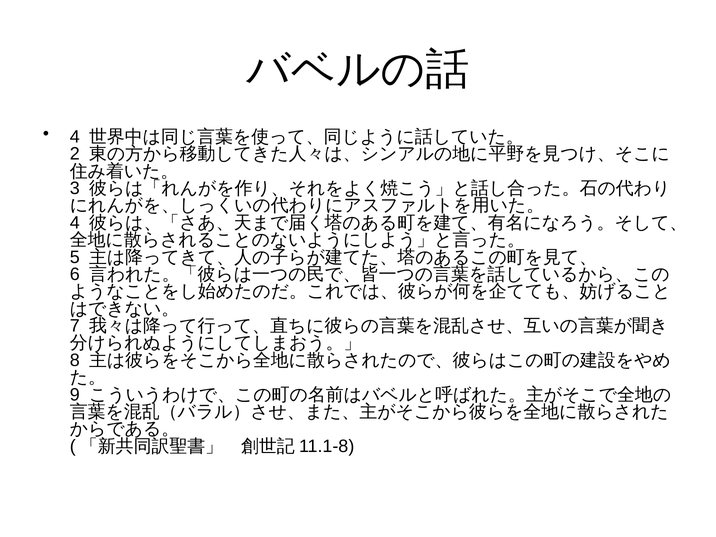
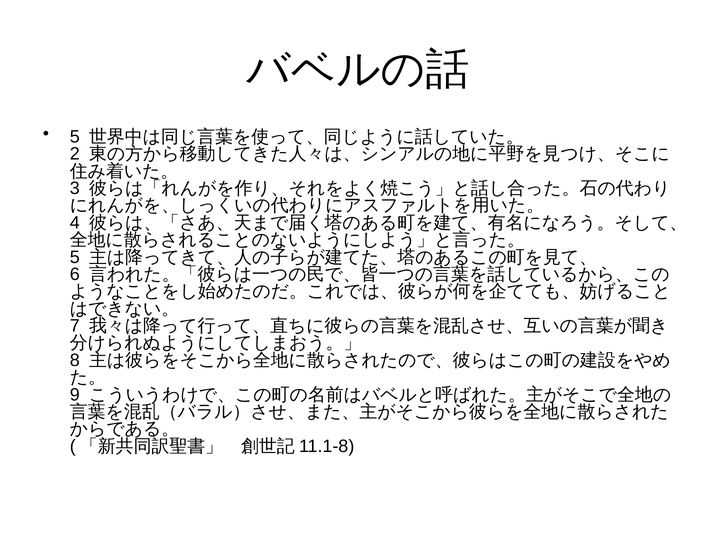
4: 4 -> 5 (75, 137)
